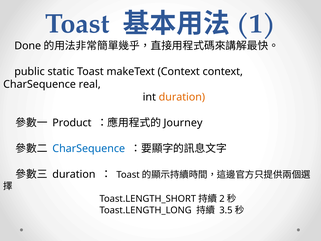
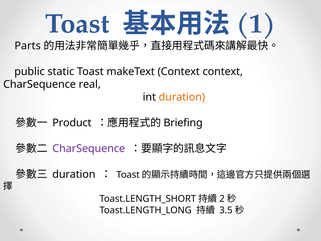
Done: Done -> Parts (28, 46)
Journey: Journey -> Briefing (183, 123)
CharSequence colour: blue -> purple (89, 148)
